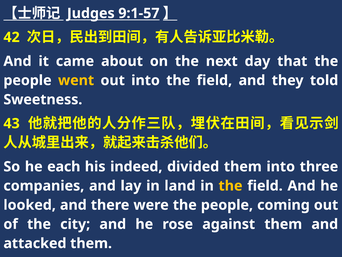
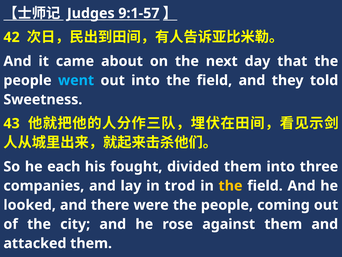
went colour: yellow -> light blue (76, 80)
indeed: indeed -> fought (136, 166)
land: land -> trod (180, 185)
